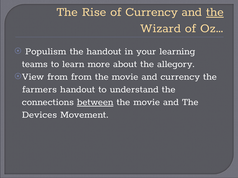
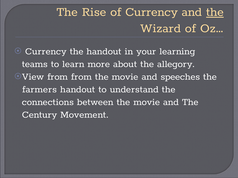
Populism: Populism -> Currency (46, 51)
and currency: currency -> speeches (180, 77)
between underline: present -> none (95, 102)
Devices: Devices -> Century (39, 115)
